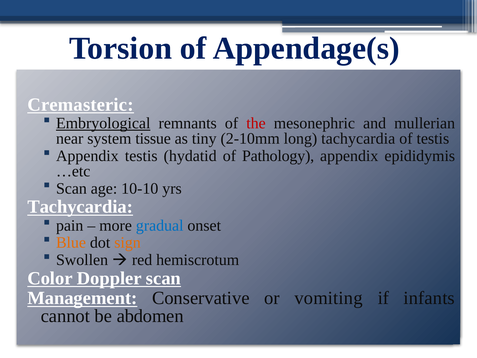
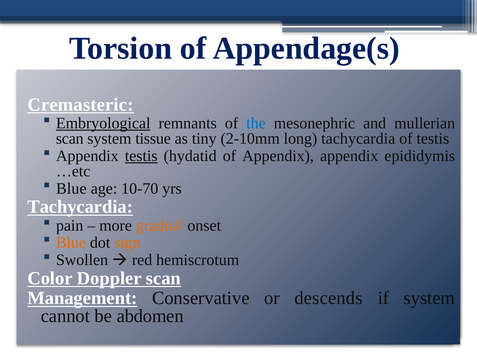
the colour: red -> blue (256, 123)
near: near -> scan (70, 139)
testis underline: none -> present (141, 156)
of Pathology: Pathology -> Appendix (278, 156)
Scan: Scan -> Blue (71, 188)
10-10: 10-10 -> 10-70 (140, 188)
gradual colour: blue -> orange (160, 225)
vomiting: vomiting -> descends (329, 298)
if infants: infants -> system (429, 298)
